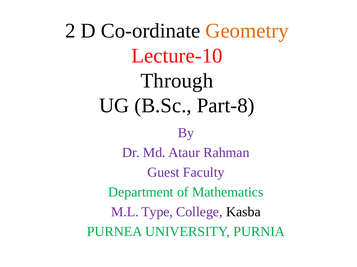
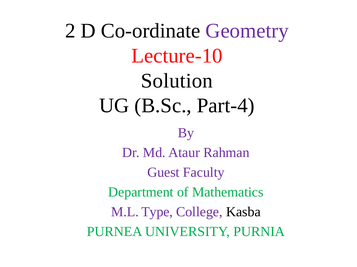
Geometry colour: orange -> purple (247, 31)
Through: Through -> Solution (177, 81)
Part-8: Part-8 -> Part-4 (226, 106)
